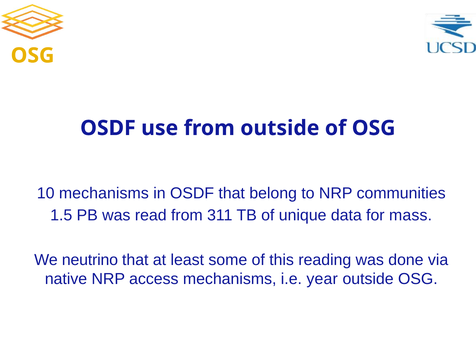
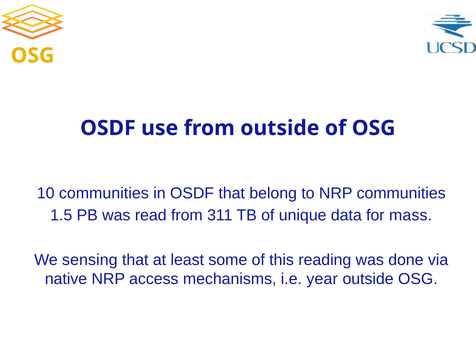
10 mechanisms: mechanisms -> communities (104, 193)
neutrino: neutrino -> sensing (90, 260)
